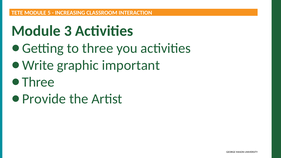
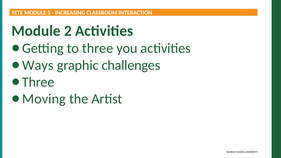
3: 3 -> 2 (68, 31)
Write: Write -> Ways (38, 65)
important: important -> challenges (131, 65)
Provide: Provide -> Moving (44, 99)
